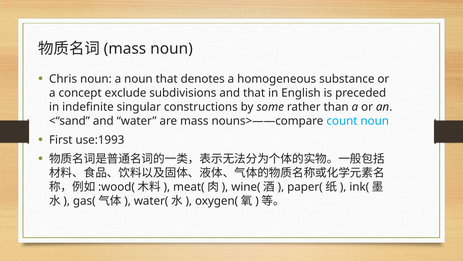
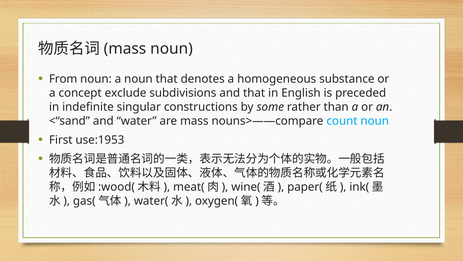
Chris: Chris -> From (63, 79)
use:1993: use:1993 -> use:1953 (100, 140)
